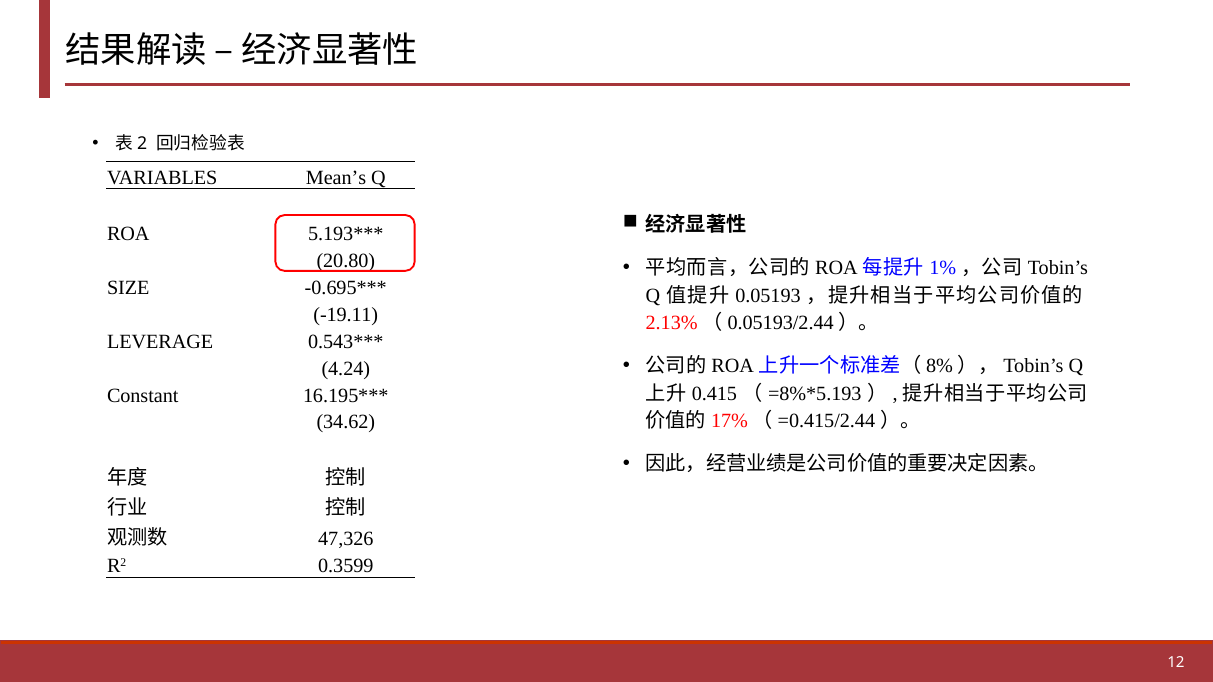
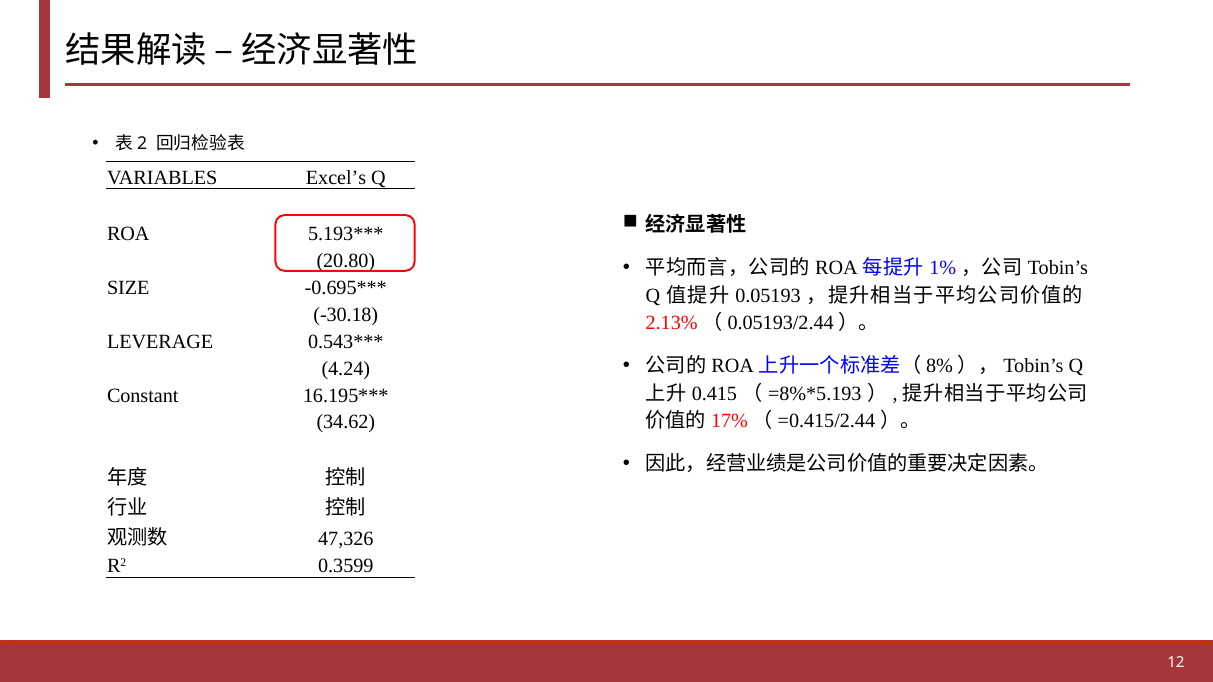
Mean’s: Mean’s -> Excel’s (336, 177)
-19.11: -19.11 -> -30.18 (346, 315)
